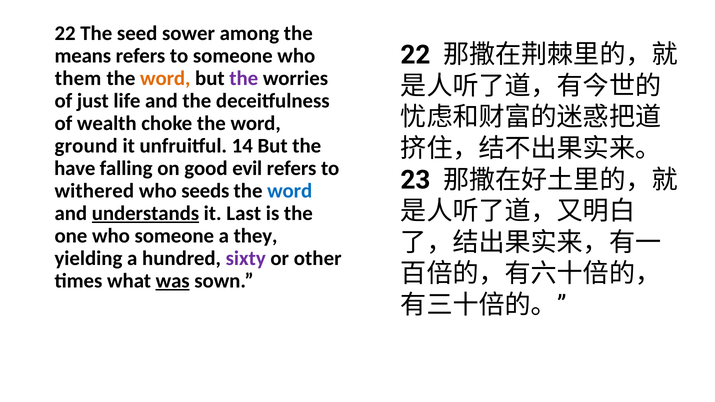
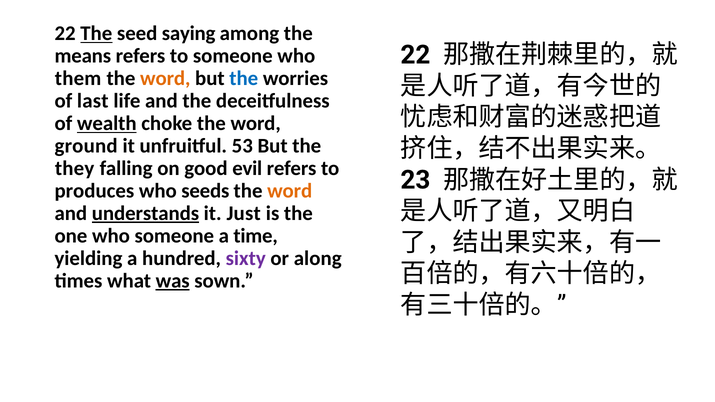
The underline: none -> present (96, 34)
sower: sower -> saying (189, 34)
the colour: purple -> blue (244, 79)
just: just -> last (93, 101)
wealth underline: none -> present (107, 124)
14: 14 -> 53 (242, 146)
have: have -> they (75, 168)
withered: withered -> produces (94, 191)
word colour: blue -> orange (290, 191)
Last: Last -> Just (244, 213)
they: they -> time (256, 236)
other: other -> along (318, 258)
